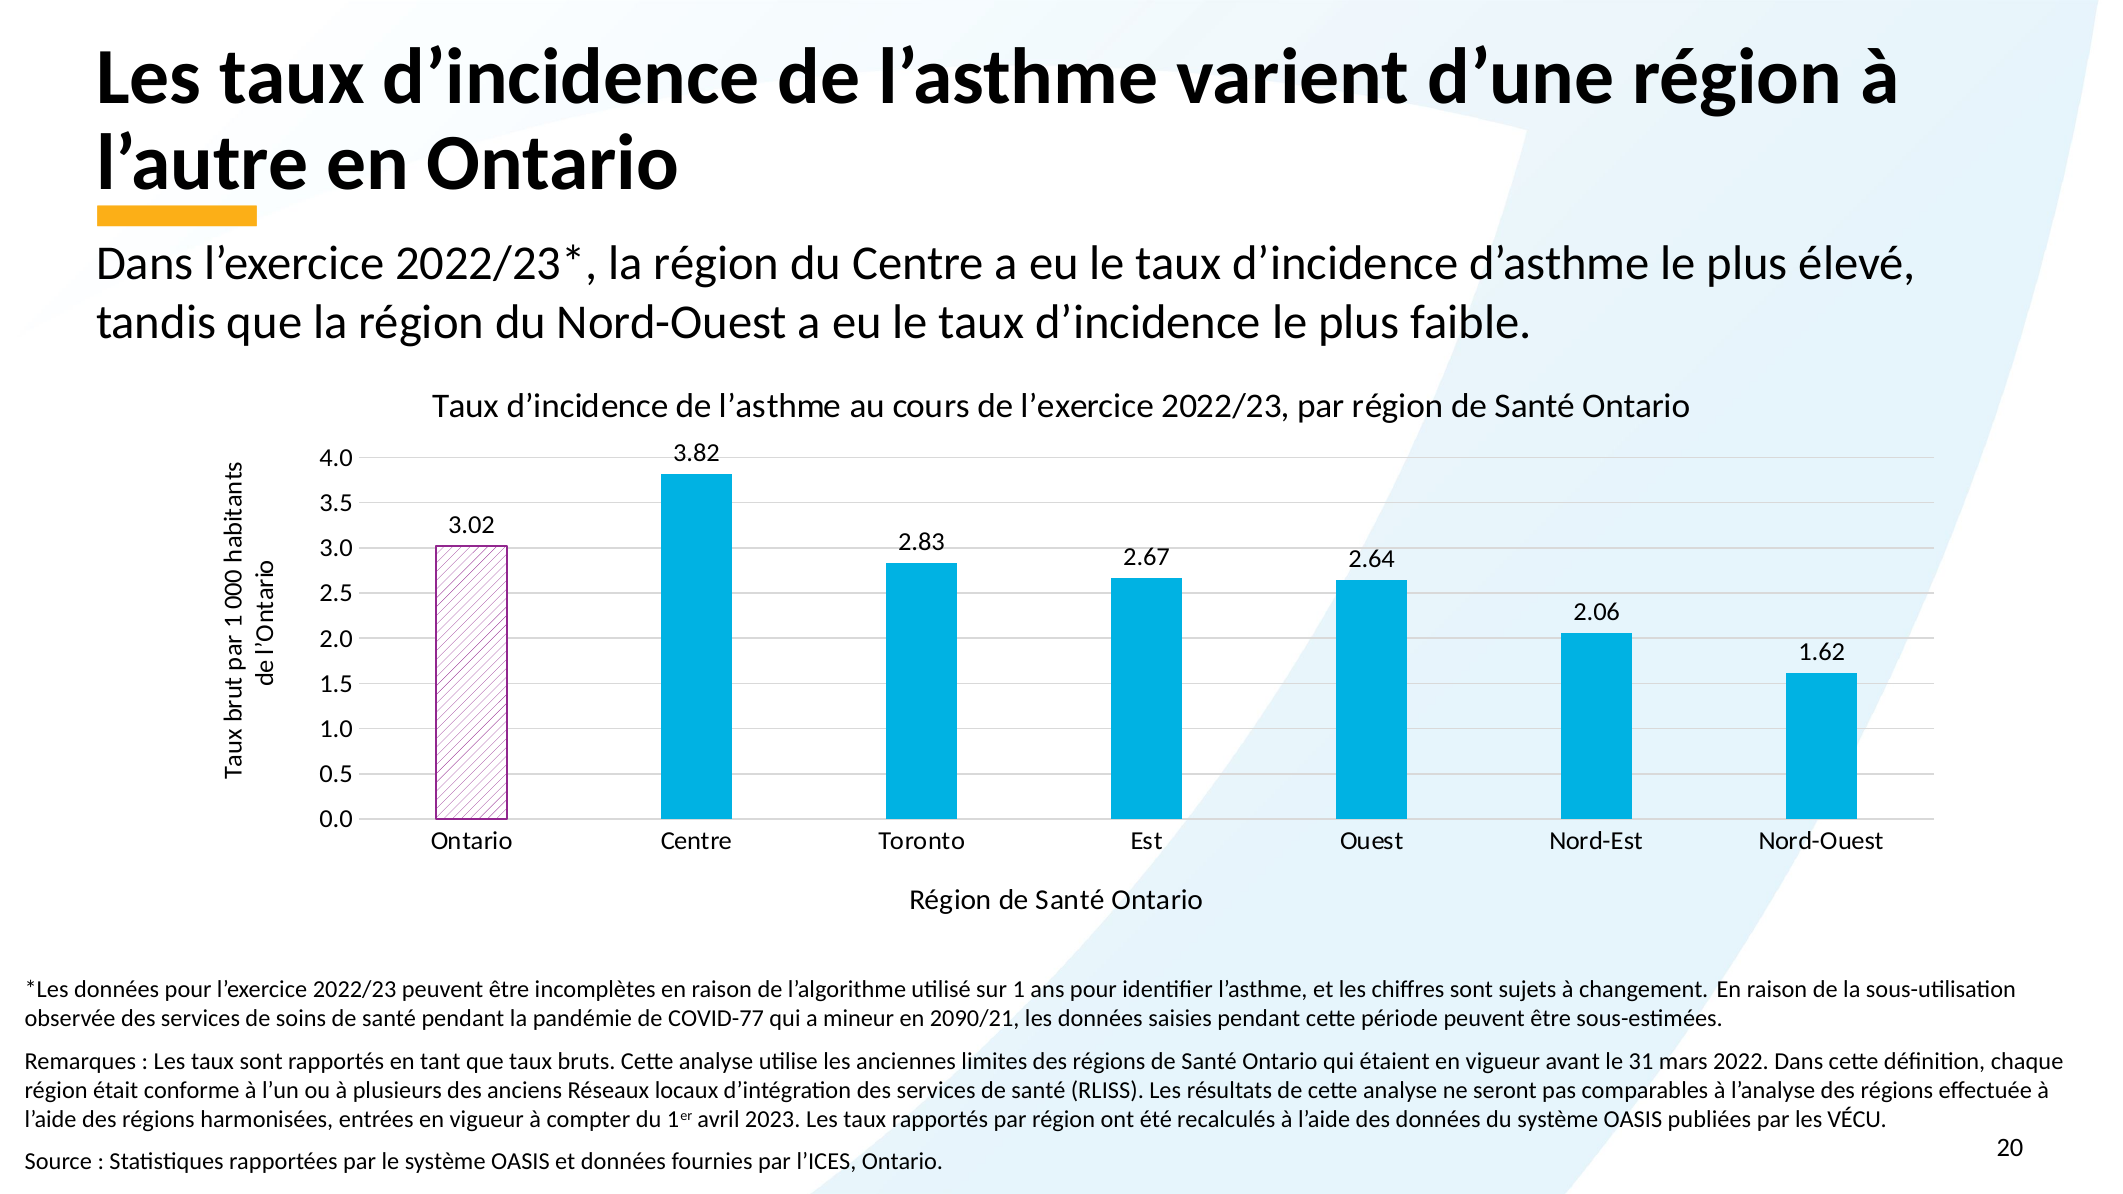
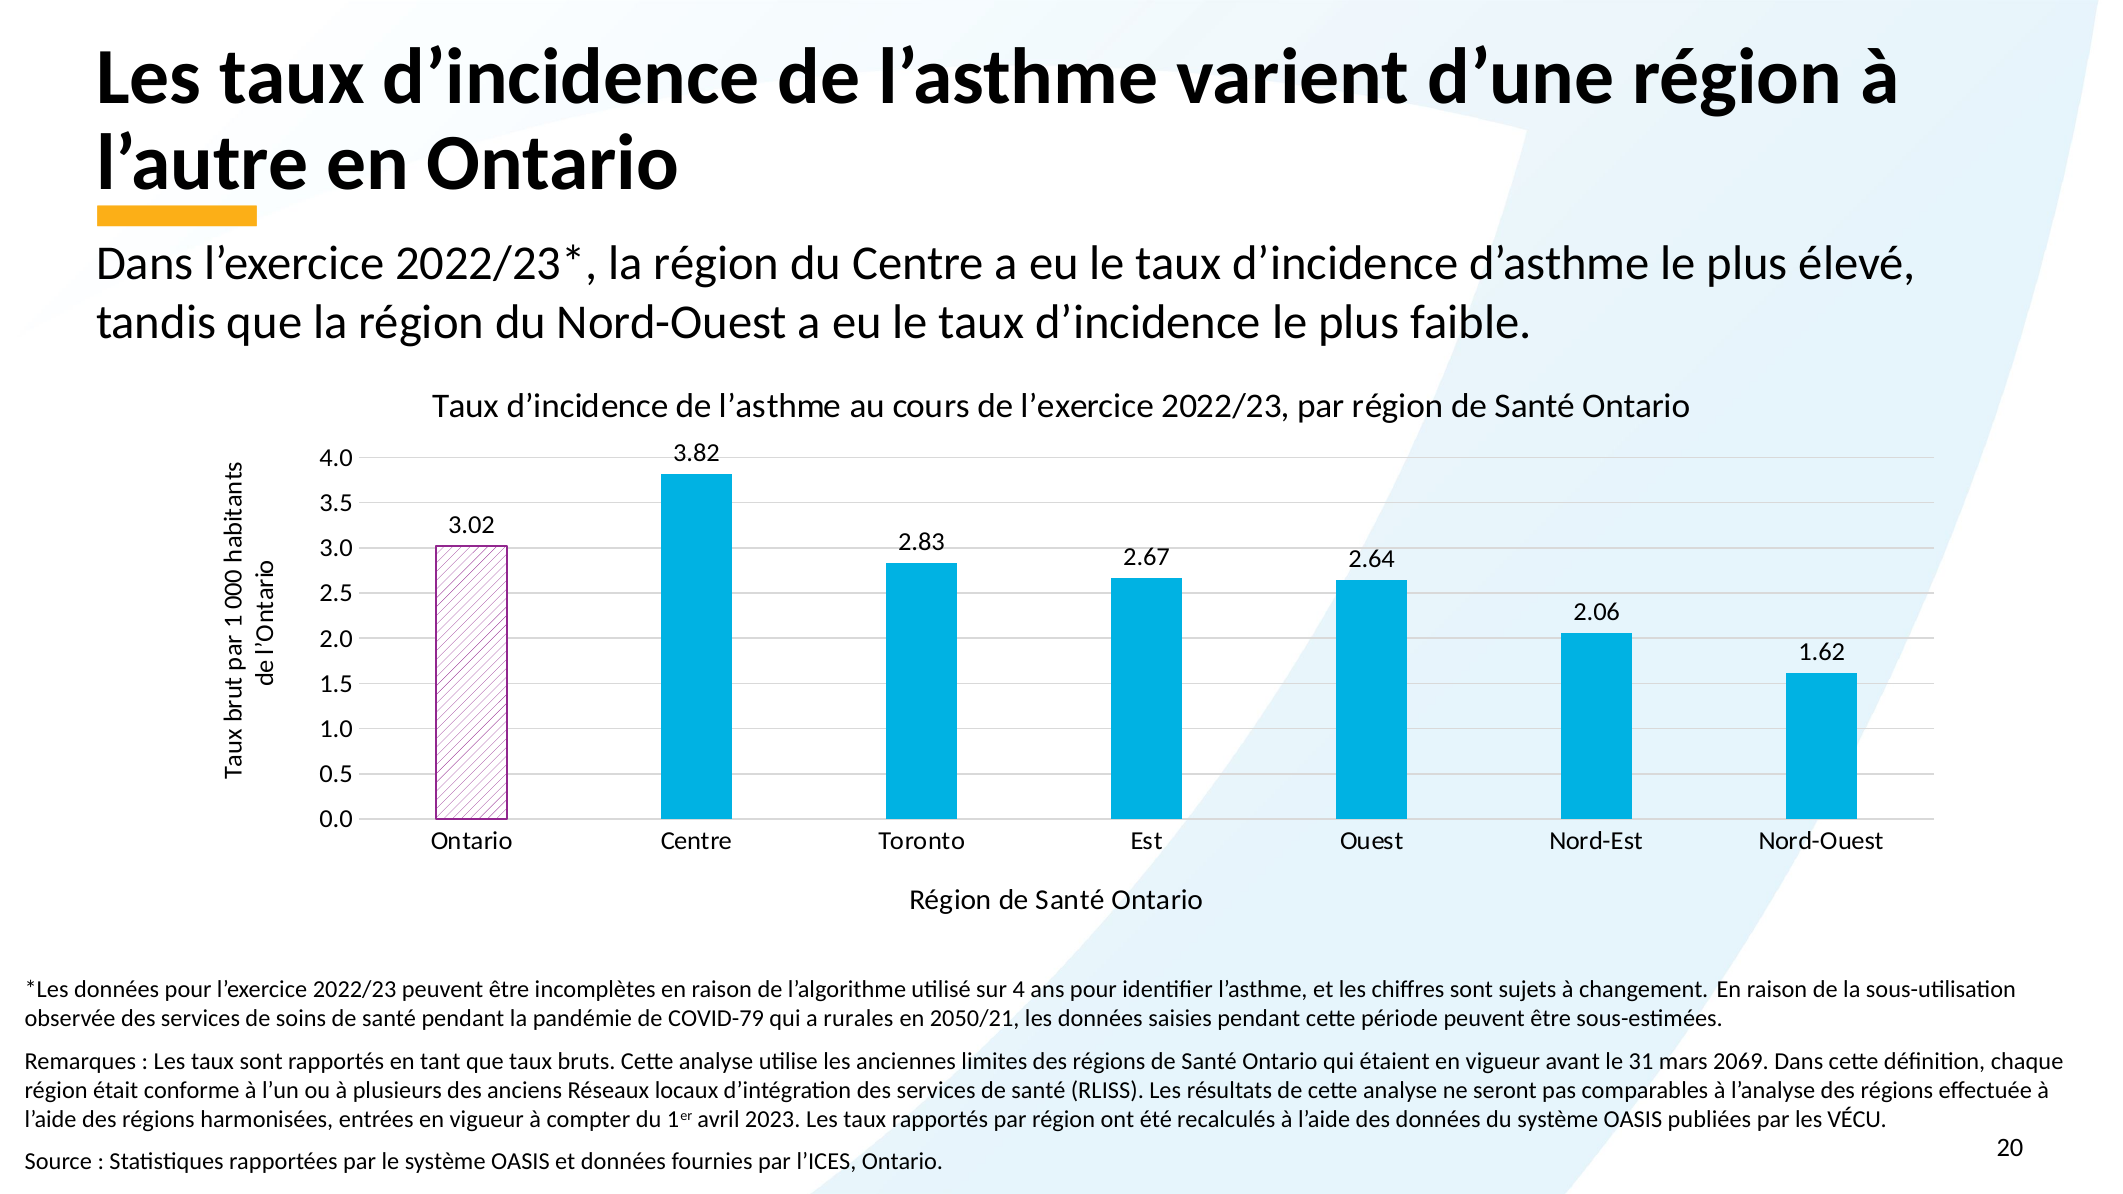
sur 1: 1 -> 4 (1019, 989)
COVID-77: COVID-77 -> COVID-79 (716, 1019)
mineur: mineur -> rurales (858, 1019)
2090/21: 2090/21 -> 2050/21 (975, 1019)
2022: 2022 -> 2069 (1741, 1061)
